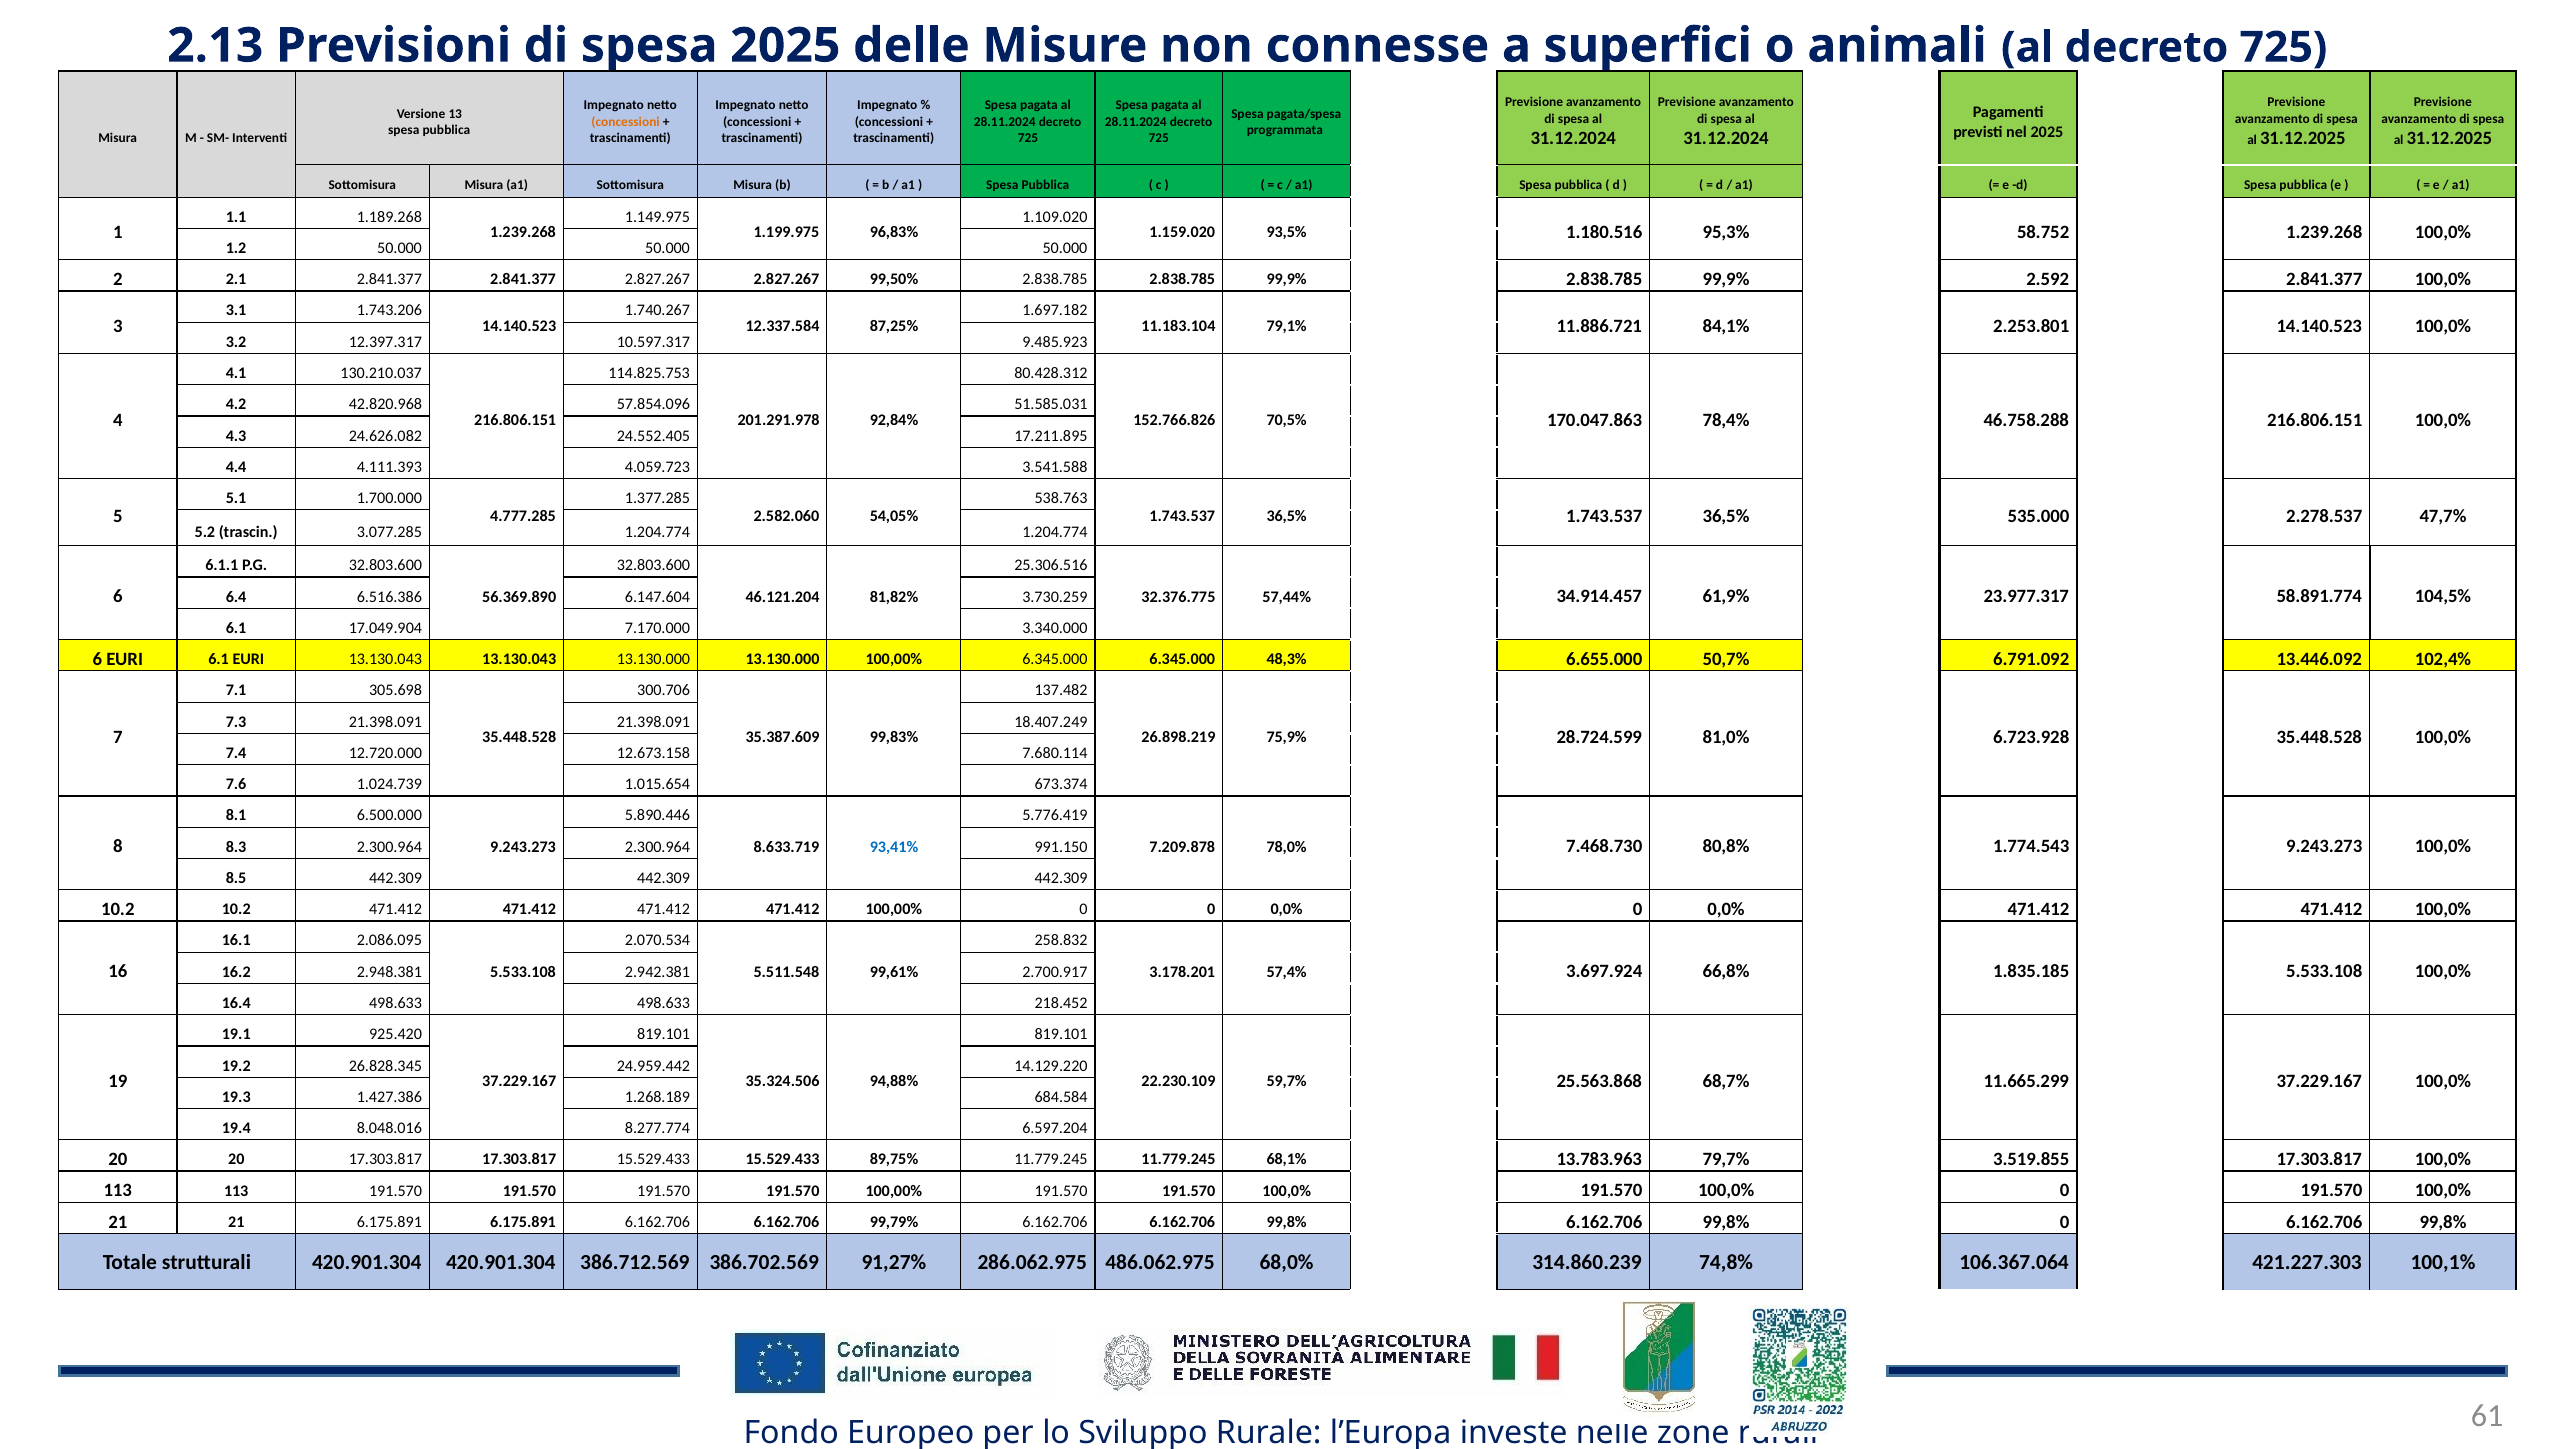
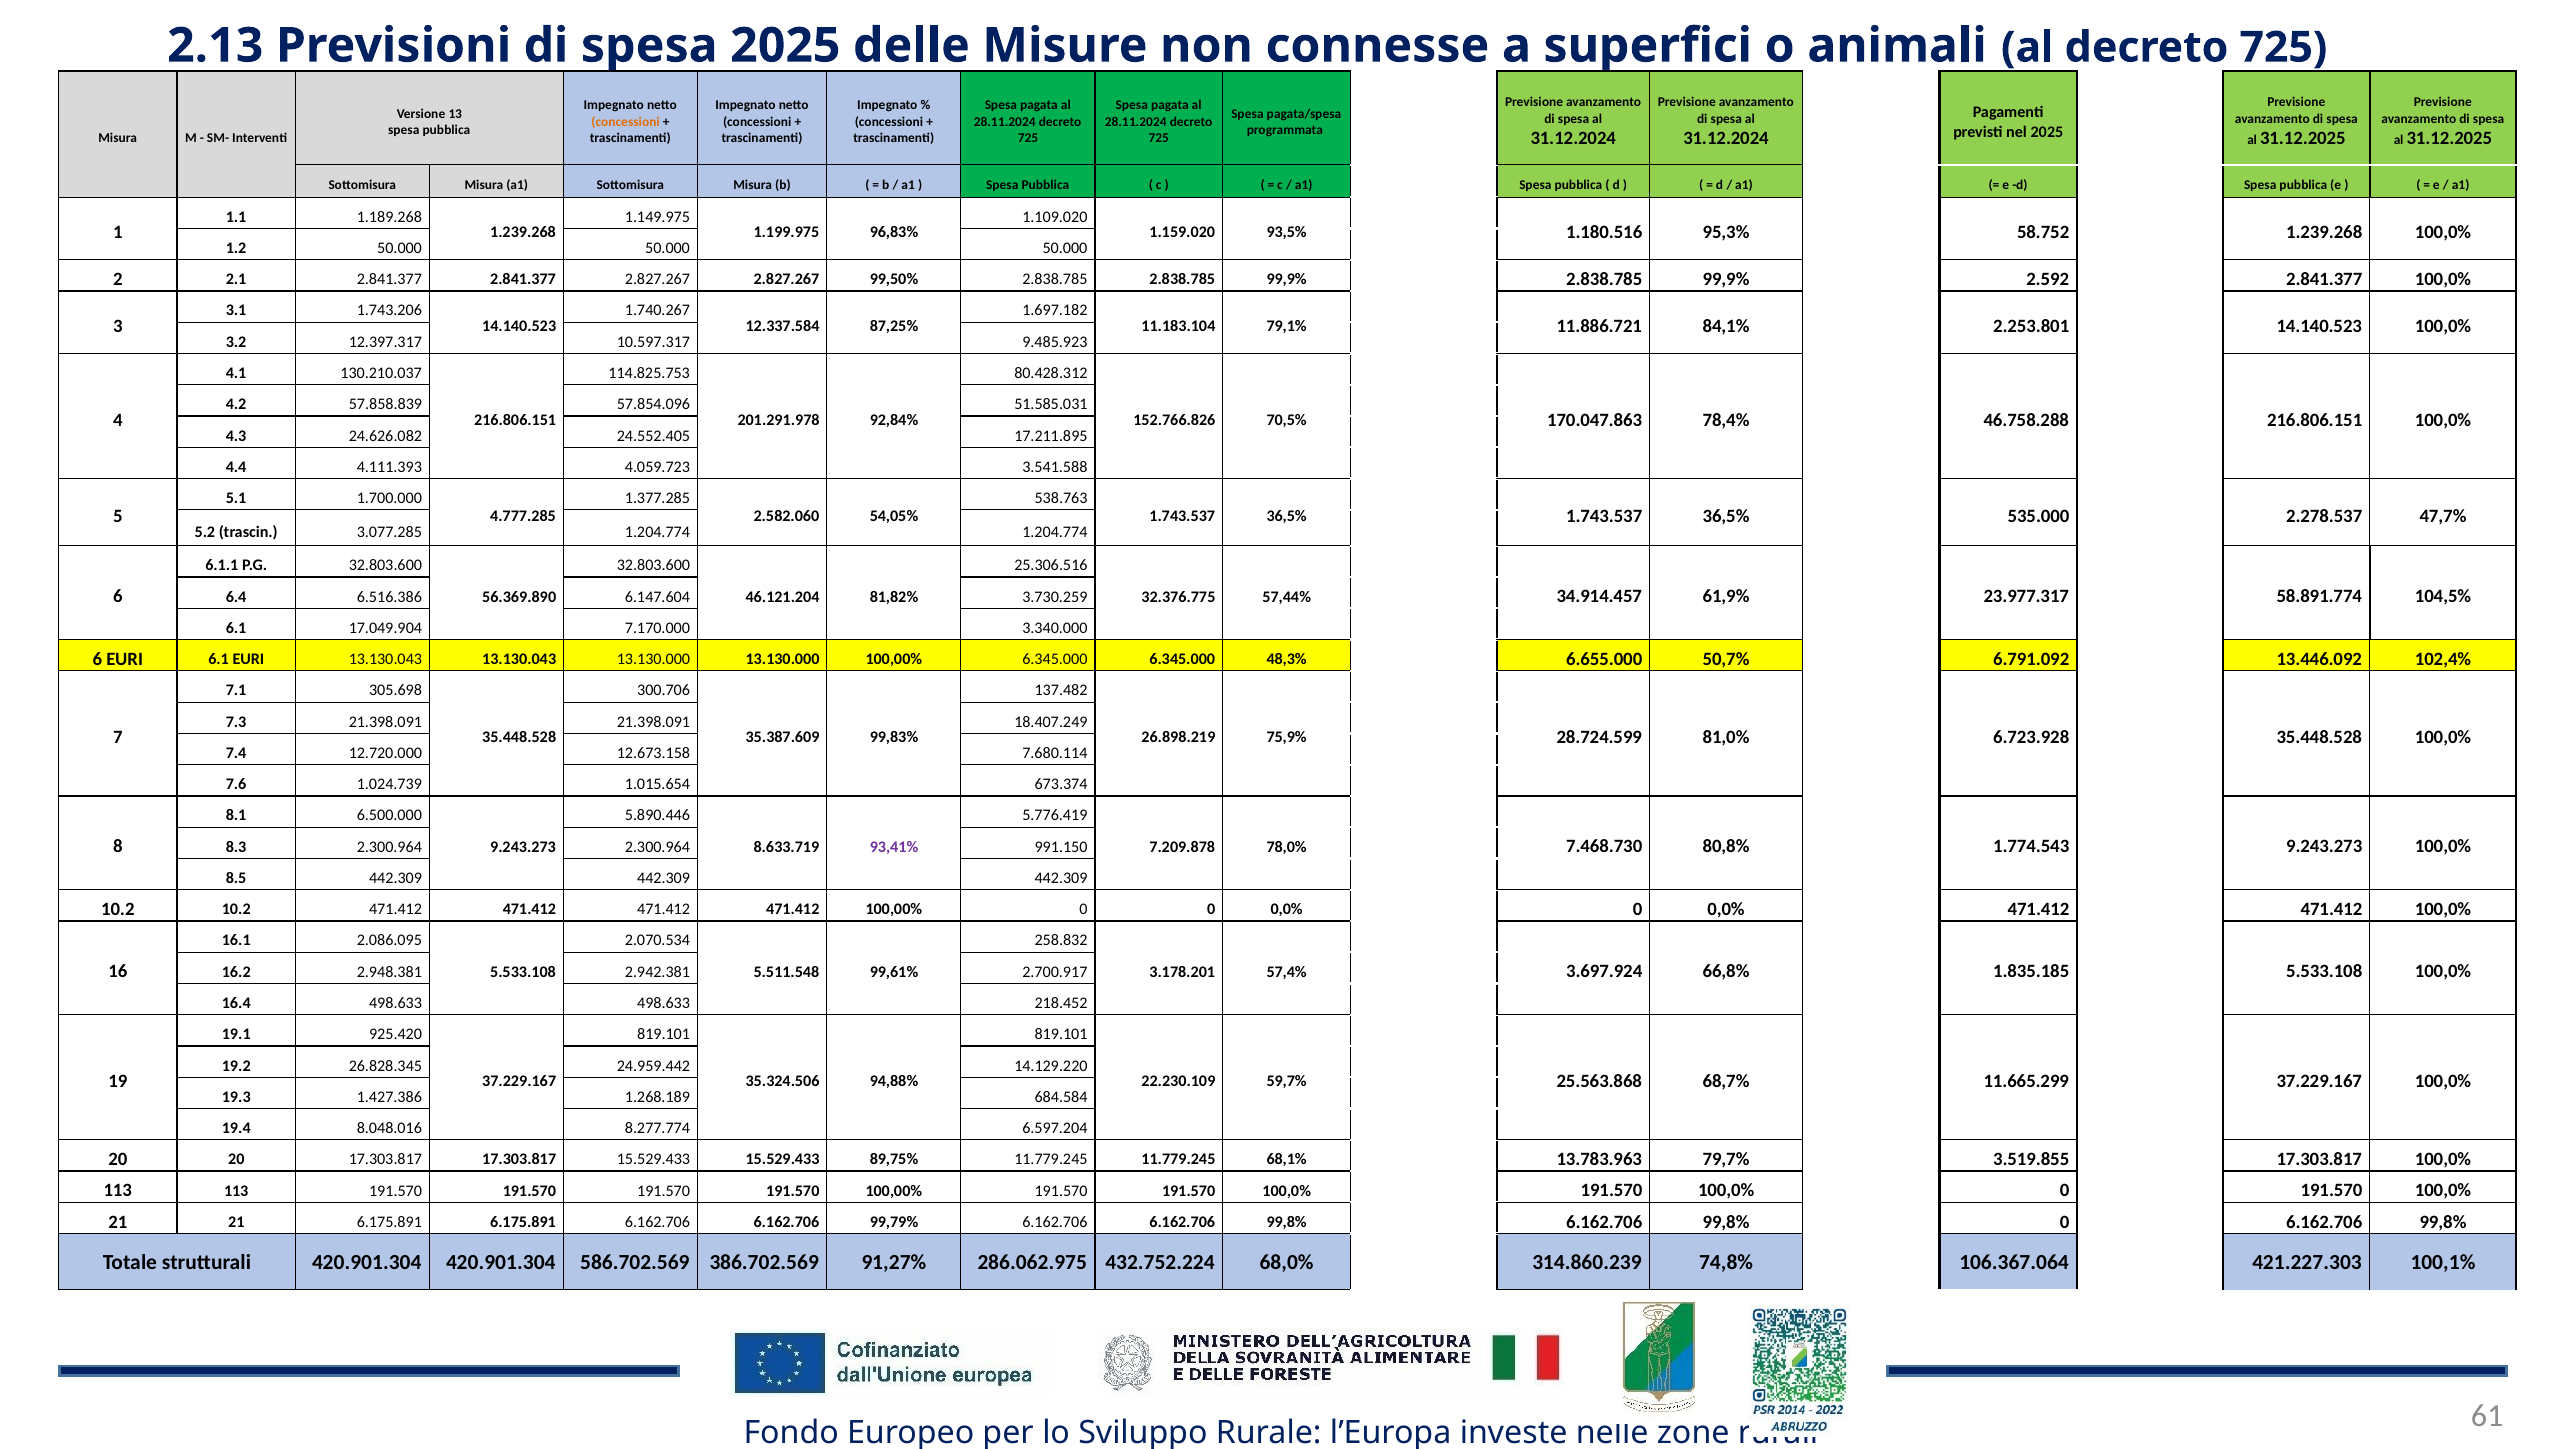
42.820.968: 42.820.968 -> 57.858.839 (385, 404)
93,41% colour: blue -> purple (894, 847)
386.712.569: 386.712.569 -> 586.702.569 (635, 1262)
486.062.975: 486.062.975 -> 432.752.224 (1160, 1262)
